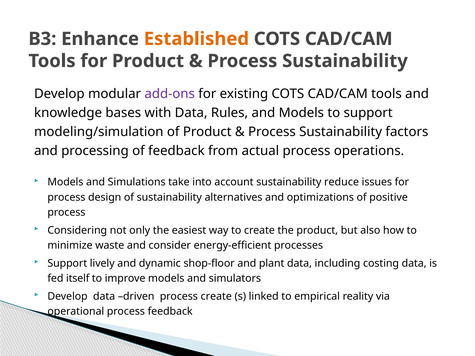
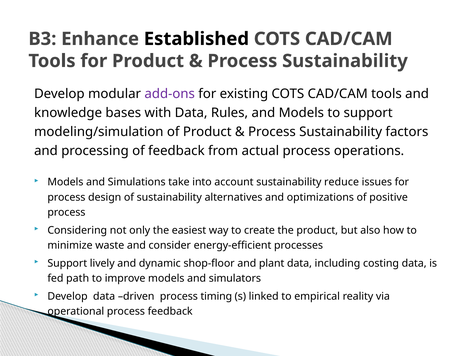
Established colour: orange -> black (196, 39)
itself: itself -> path (78, 279)
process create: create -> timing (216, 296)
